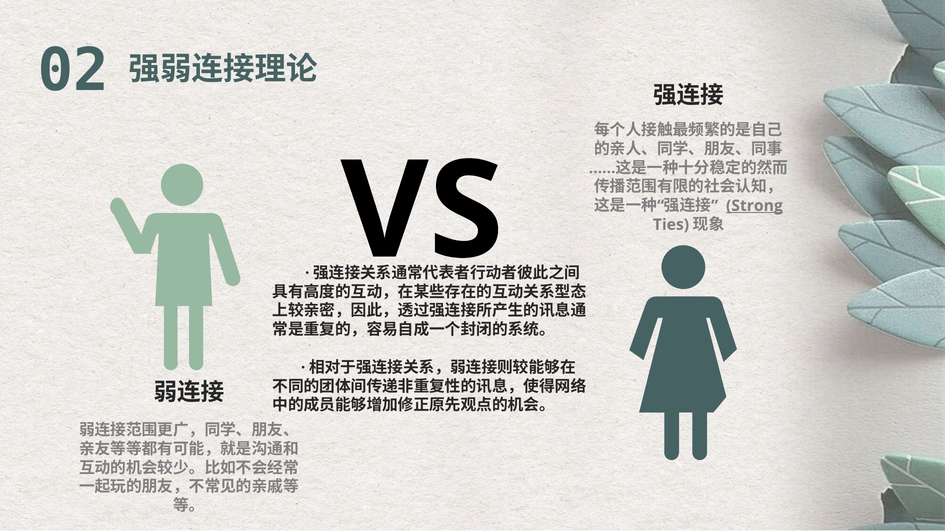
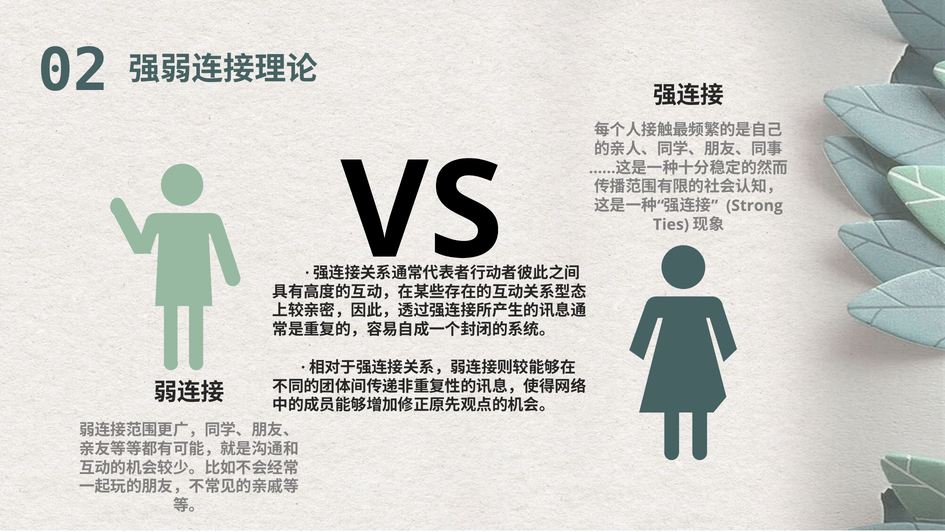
Strong underline: present -> none (754, 206)
